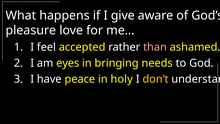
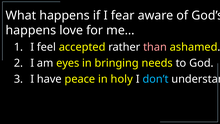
give: give -> fear (123, 15)
pleasure: pleasure -> happens (31, 30)
don’t colour: yellow -> light blue (156, 79)
